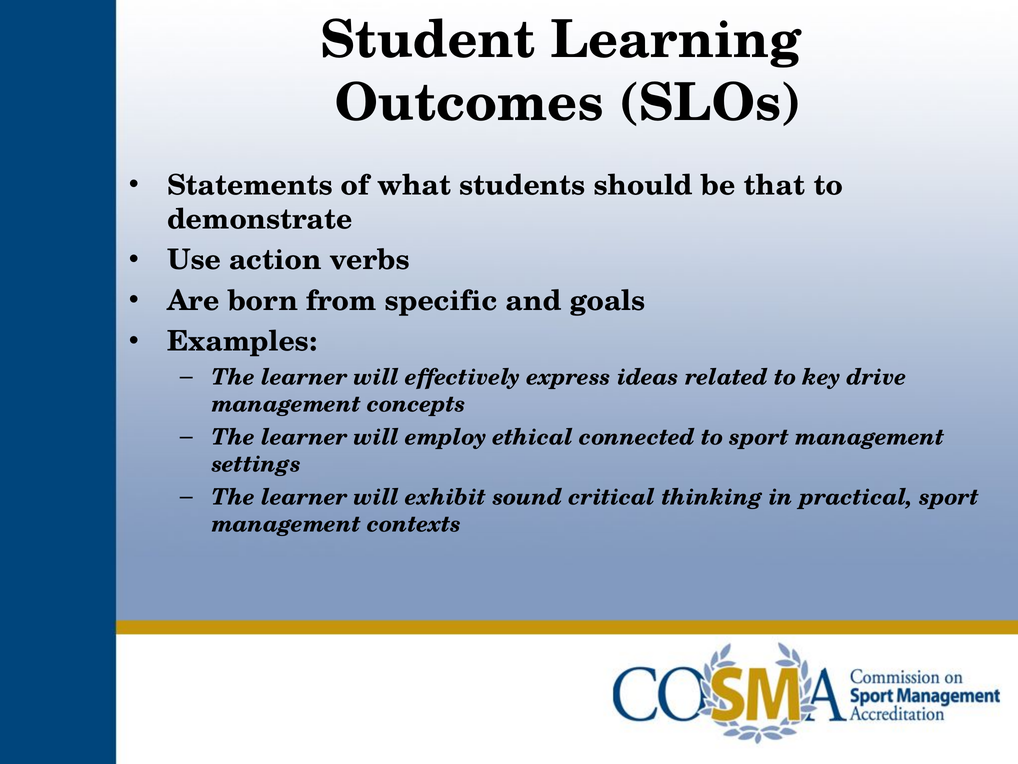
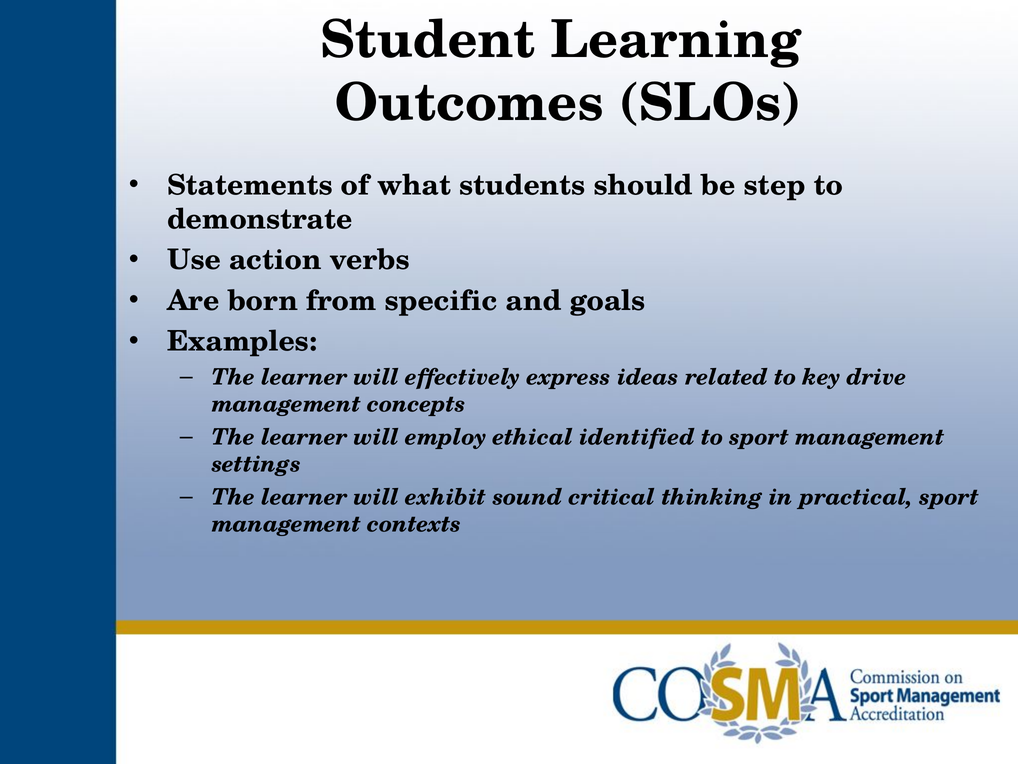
that: that -> step (775, 185)
connected: connected -> identified (637, 437)
